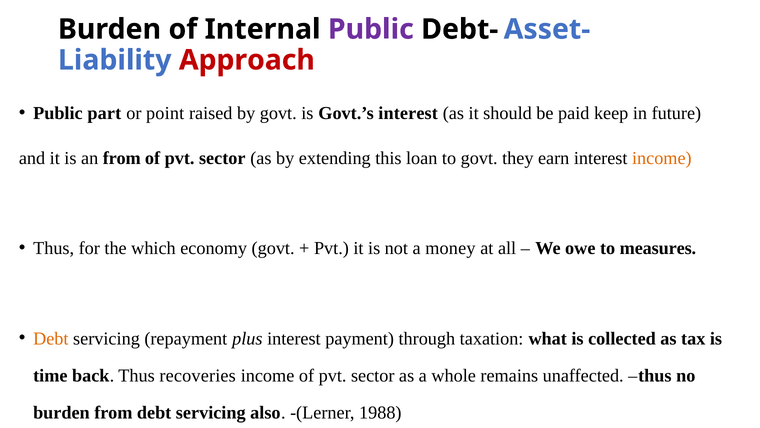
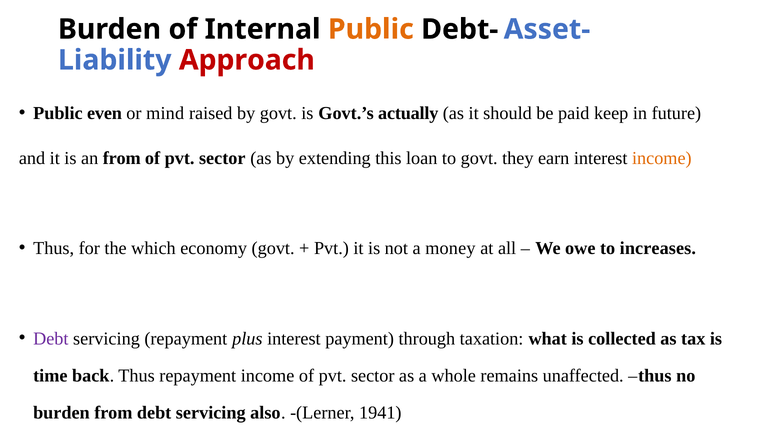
Public colour: purple -> orange (371, 29)
part: part -> even (105, 113)
point: point -> mind (165, 113)
Govt.’s interest: interest -> actually (408, 113)
measures: measures -> increases (658, 248)
Debt colour: orange -> purple (51, 338)
Thus recoveries: recoveries -> repayment (198, 375)
1988: 1988 -> 1941 (380, 412)
